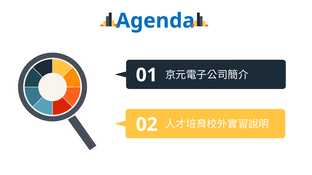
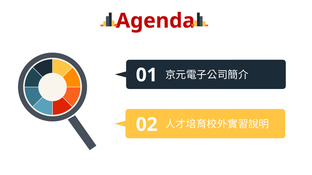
Agenda colour: blue -> red (155, 21)
